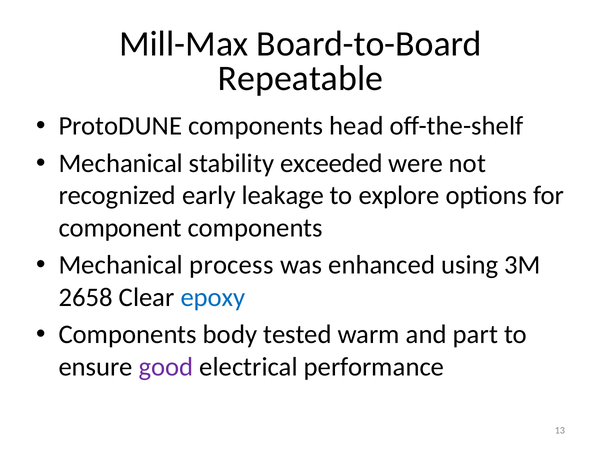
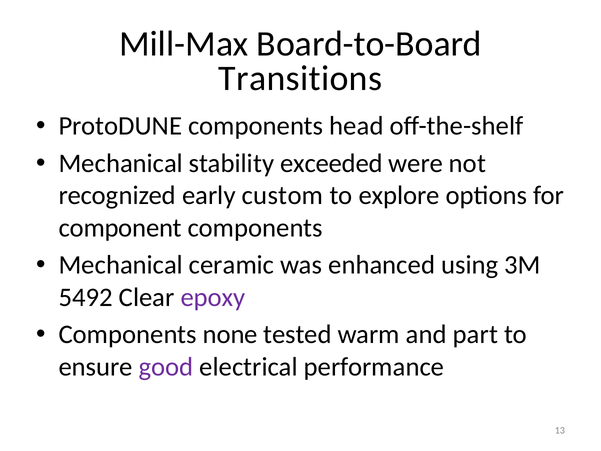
Repeatable: Repeatable -> Transitions (300, 78)
leakage: leakage -> custom (283, 196)
process: process -> ceramic (232, 265)
2658: 2658 -> 5492 (86, 297)
epoxy colour: blue -> purple (213, 297)
body: body -> none (230, 334)
